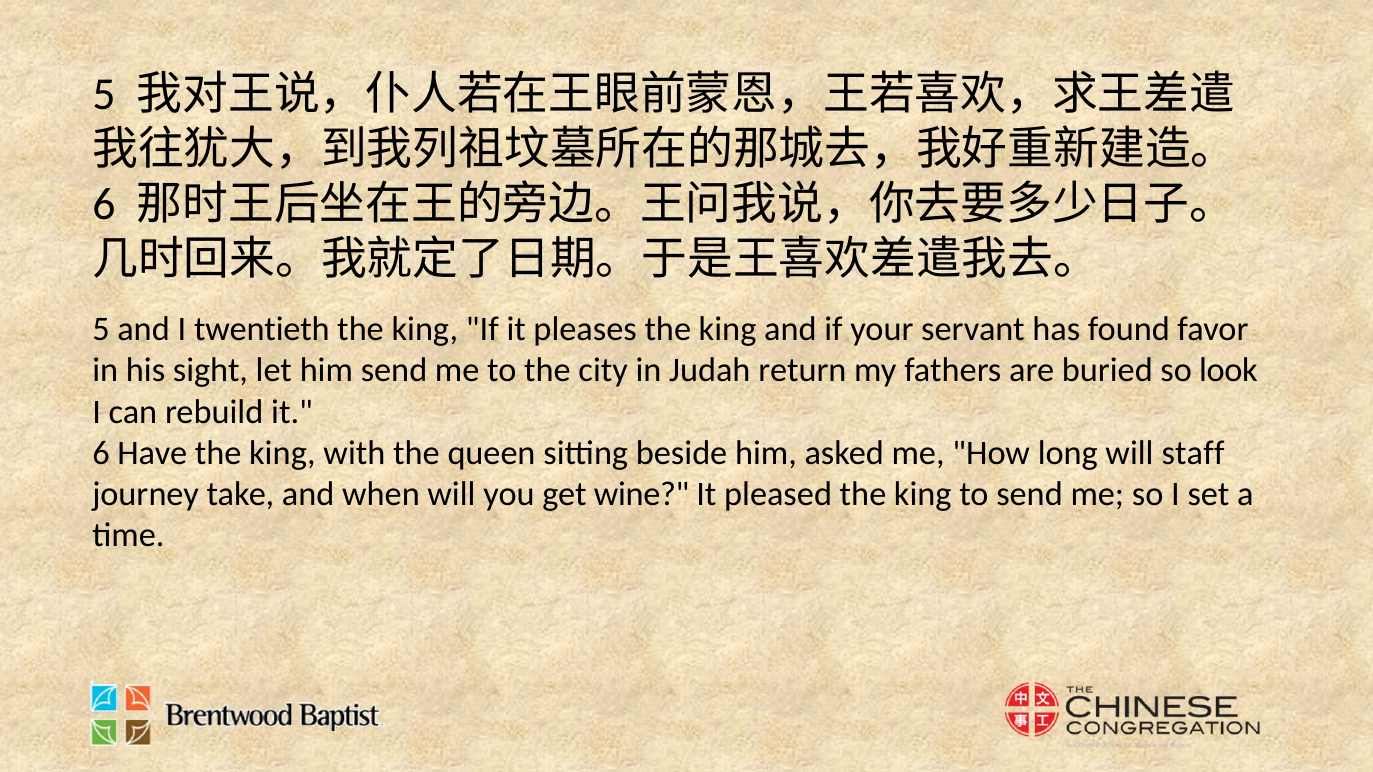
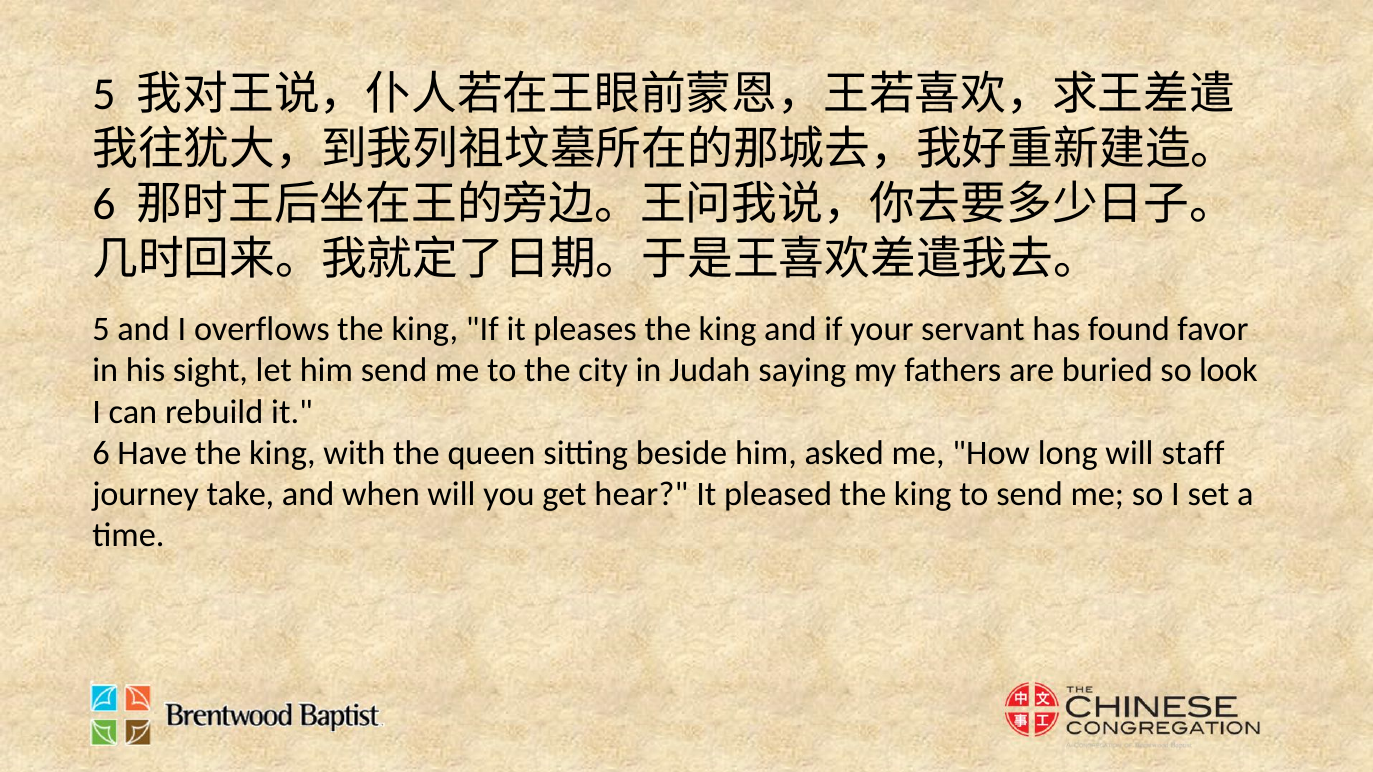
twentieth: twentieth -> overflows (262, 330)
return: return -> saying (802, 371)
wine: wine -> hear (641, 494)
